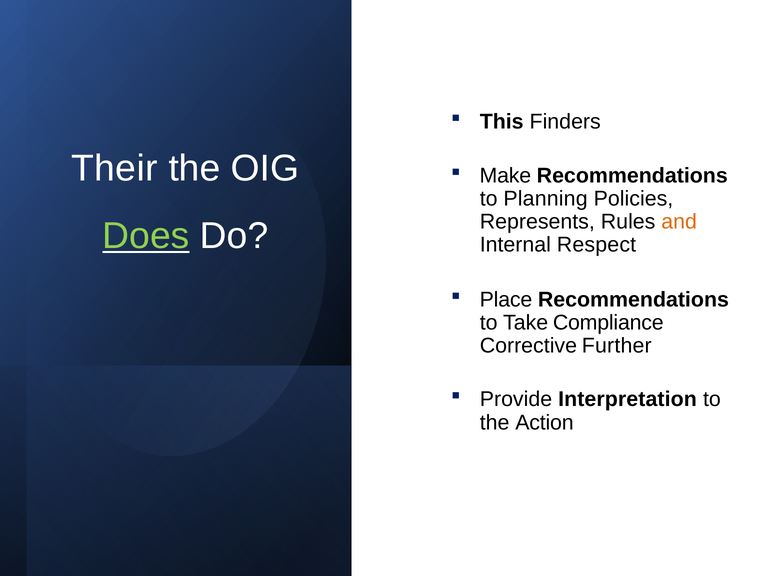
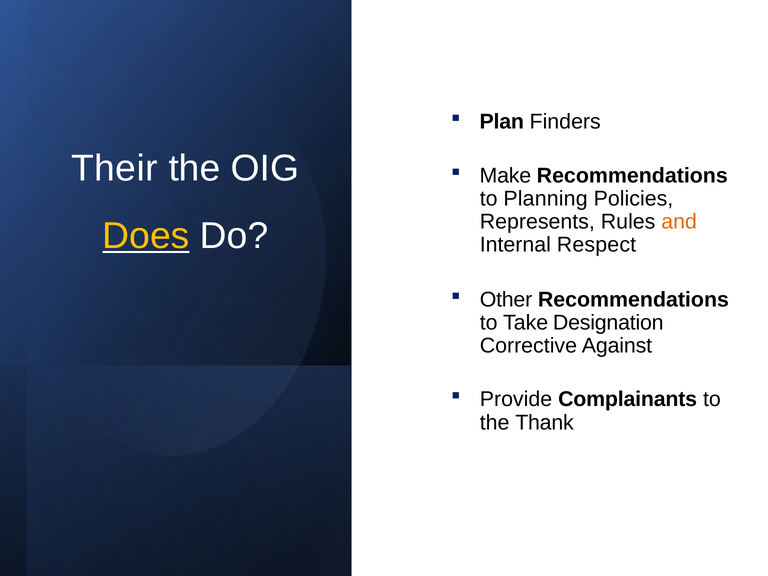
This: This -> Plan (502, 122)
Does colour: light green -> yellow (146, 236)
Place: Place -> Other (506, 300)
Compliance: Compliance -> Designation (608, 323)
Further: Further -> Against (617, 346)
Interpretation: Interpretation -> Complainants (628, 399)
Action: Action -> Thank (544, 422)
